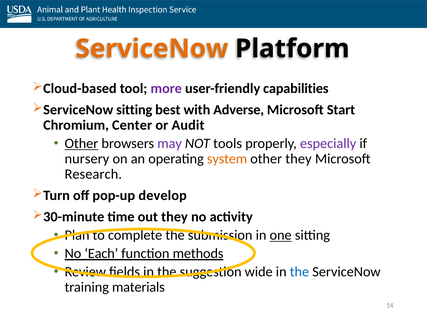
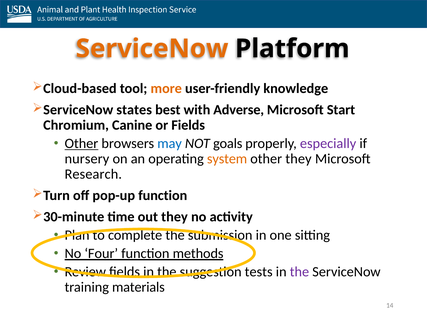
more colour: purple -> orange (166, 89)
capabilities: capabilities -> knowledge (296, 89)
sitting: sitting -> states (134, 110)
Center: Center -> Canine (132, 125)
or Audit: Audit -> Fields (188, 125)
may colour: purple -> blue (170, 144)
tools: tools -> goals (228, 144)
pop-up develop: develop -> function (163, 196)
one underline: present -> none (281, 235)
Each: Each -> Four (101, 254)
wide: wide -> tests (259, 272)
the colour: blue -> purple (299, 272)
